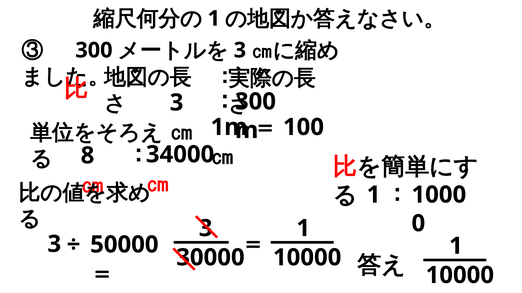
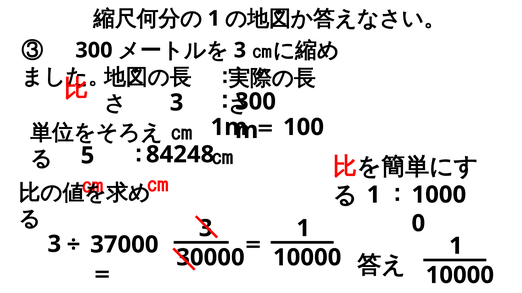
8: 8 -> 5 (87, 156)
34000: 34000 -> 84248 (180, 155)
50000: 50000 -> 37000 (124, 245)
